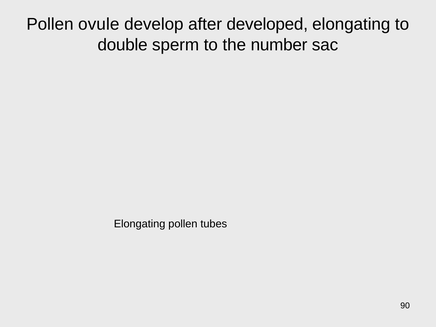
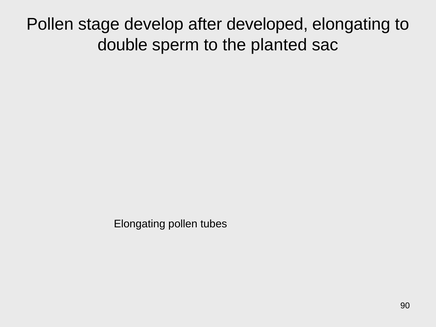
ovule: ovule -> stage (99, 24)
number: number -> planted (279, 45)
